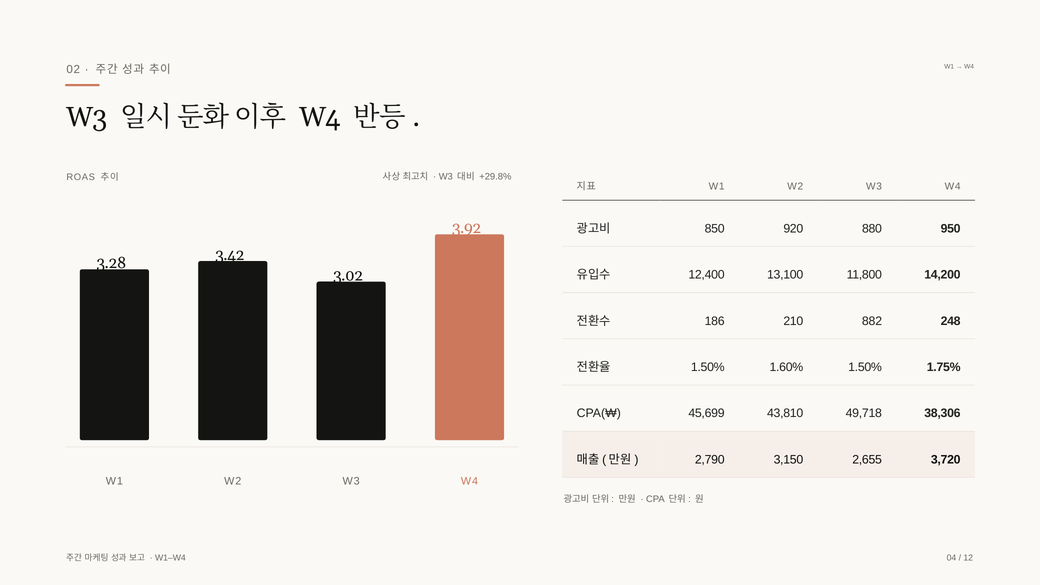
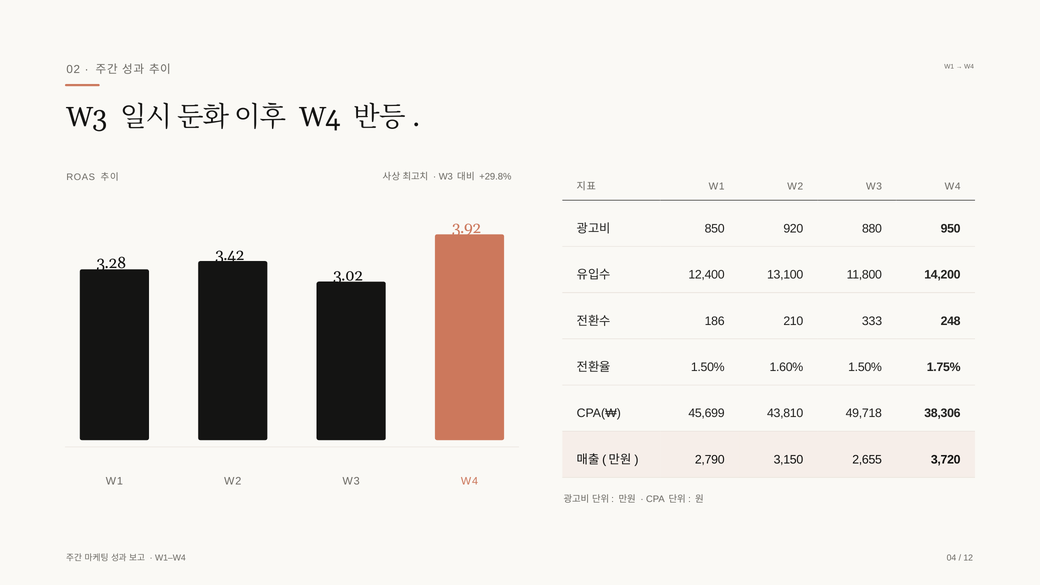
882: 882 -> 333 (872, 321)
